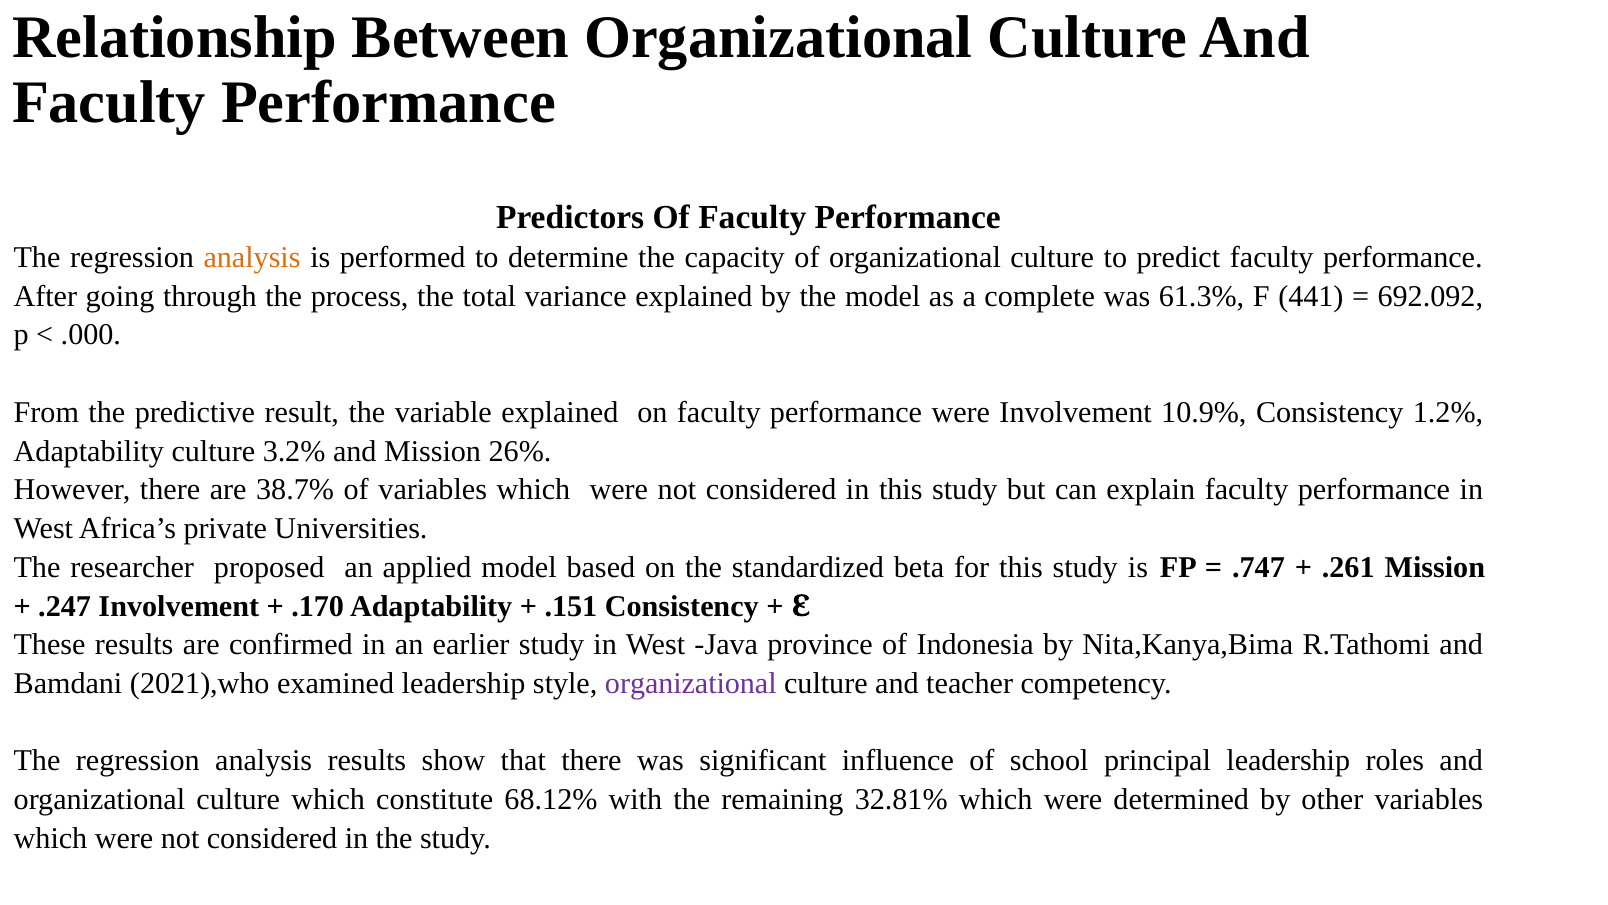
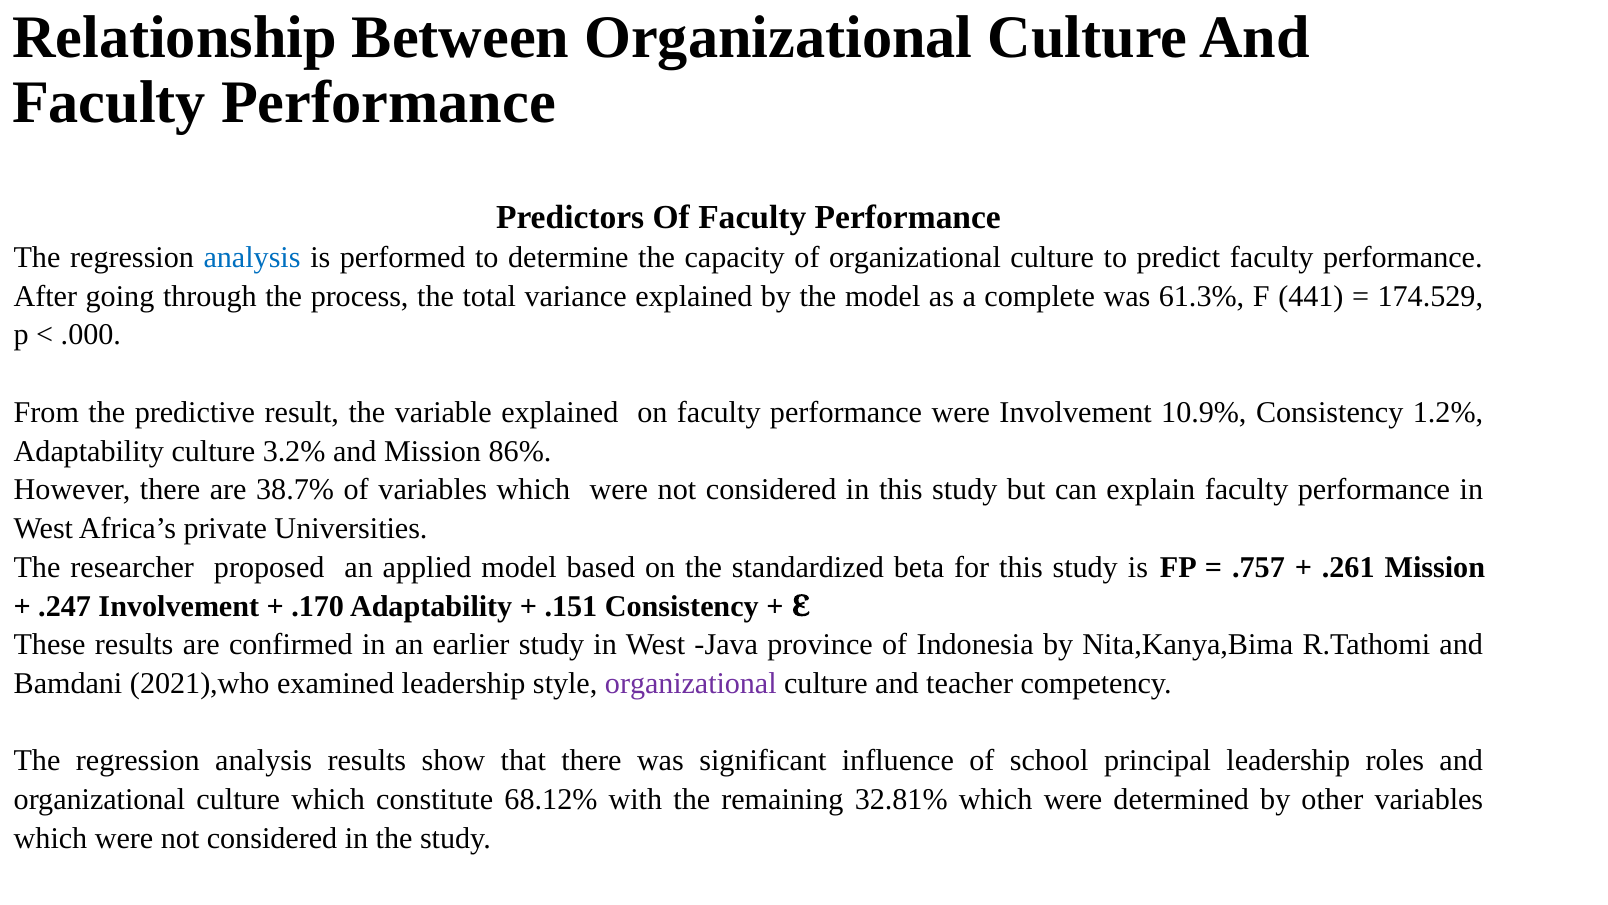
analysis colour: orange -> blue (252, 257)
692.092: 692.092 -> 174.529 (1430, 296)
26%: 26% -> 86% (520, 451)
.747: .747 -> .757 (1258, 567)
